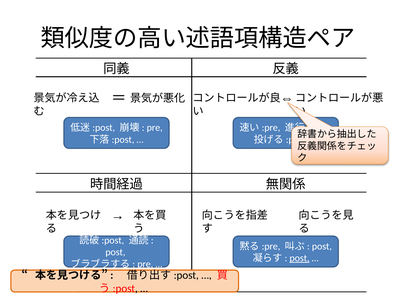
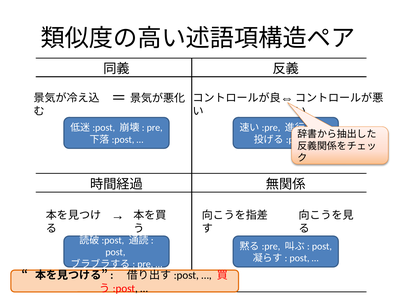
post underline: present -> none (300, 258)
